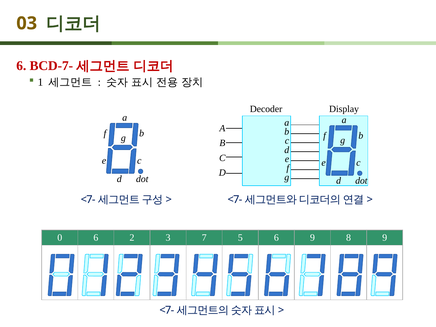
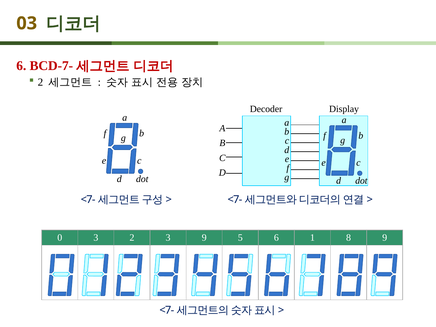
1: 1 -> 2 (40, 82)
0 6: 6 -> 3 (96, 238)
3 7: 7 -> 9 (204, 238)
6 9: 9 -> 1 (312, 238)
